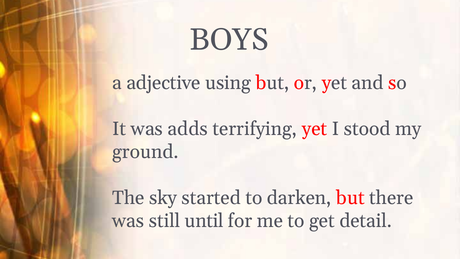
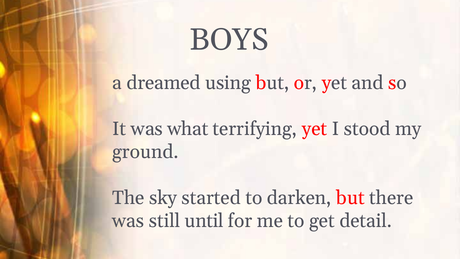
adjective: adjective -> dreamed (164, 83)
adds: adds -> what (188, 129)
